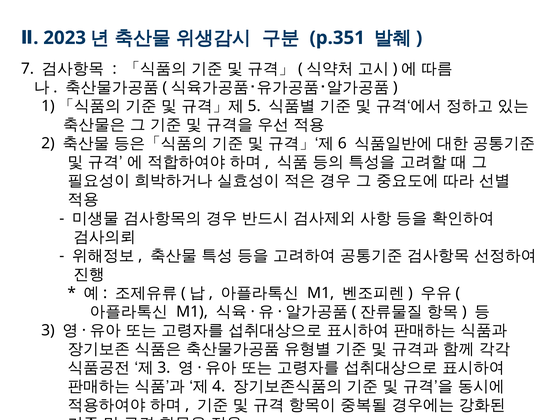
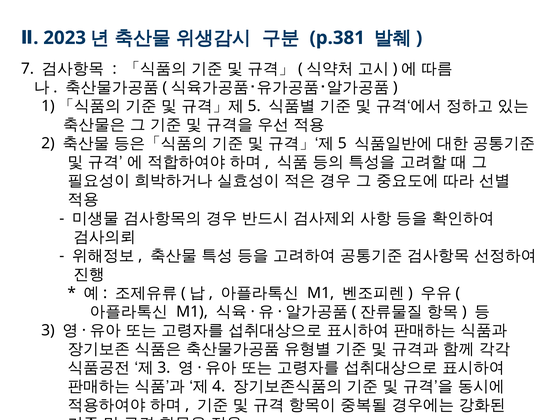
p.351: p.351 -> p.381 (337, 38)
6: 6 -> 5 (342, 144)
